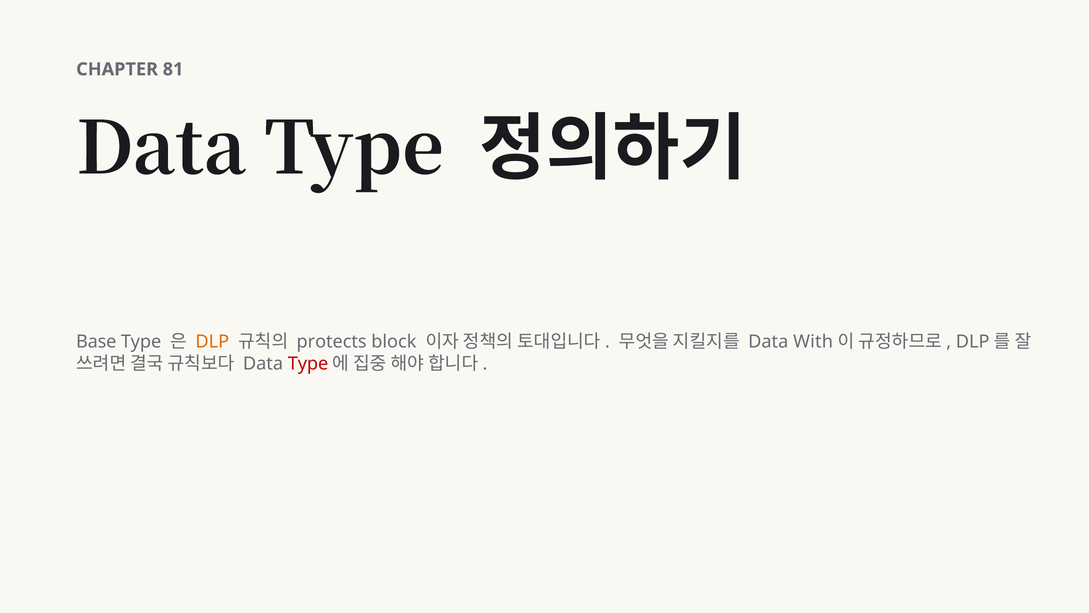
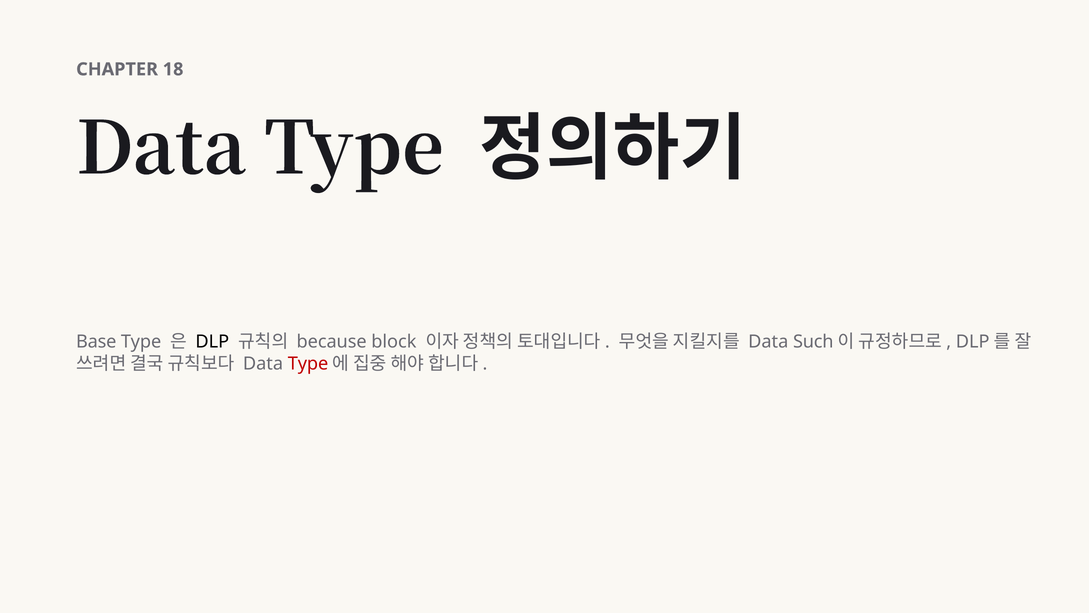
81: 81 -> 18 (173, 69)
DLP colour: orange -> black (212, 342)
protects: protects -> because (332, 342)
With: With -> Such (813, 342)
